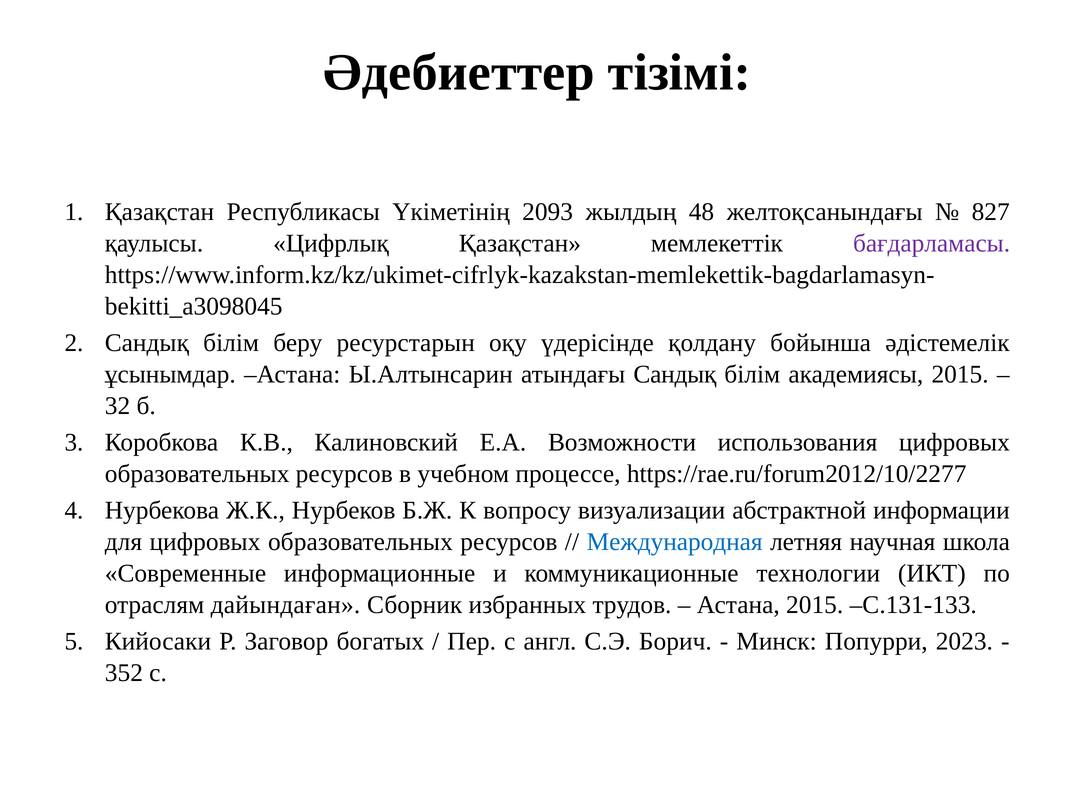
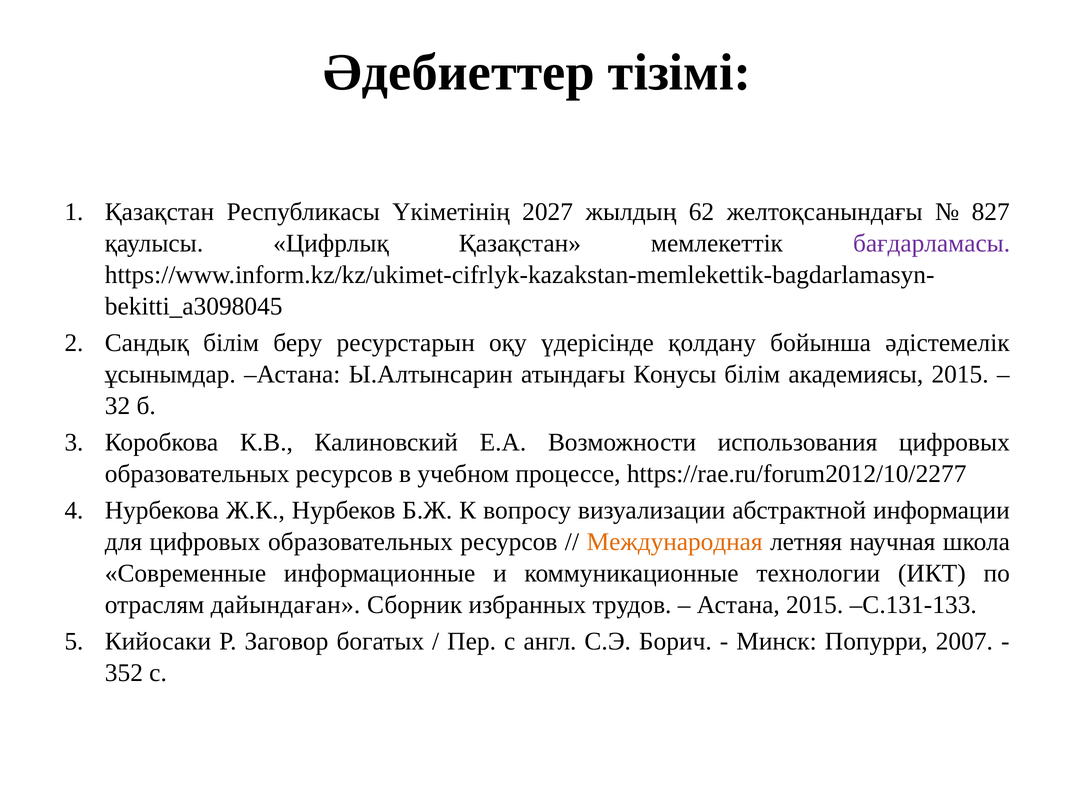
2093: 2093 -> 2027 (548, 212)
48: 48 -> 62 (701, 212)
Cандық: Cандық -> Конусы (675, 374)
Международная colour: blue -> orange (675, 541)
2023: 2023 -> 2007 (964, 641)
